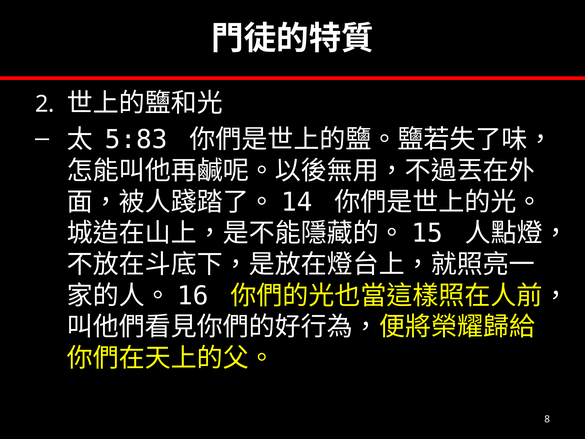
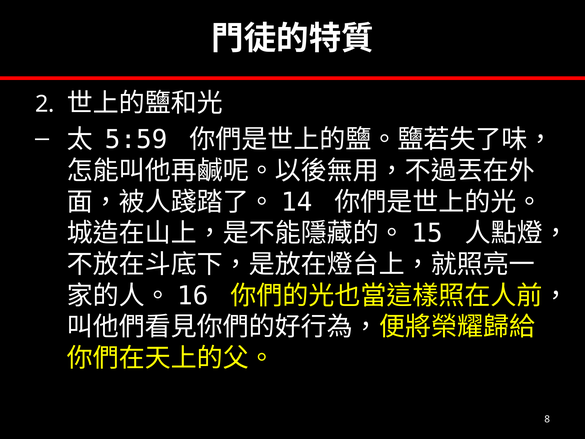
5:83: 5:83 -> 5:59 (136, 140)
